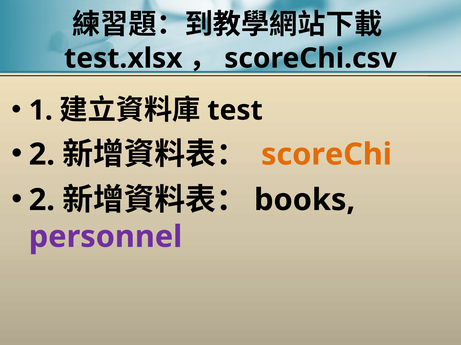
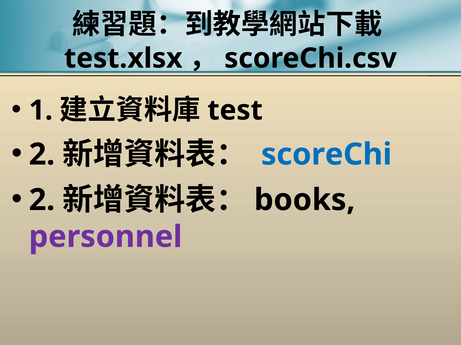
scoreChi colour: orange -> blue (326, 155)
